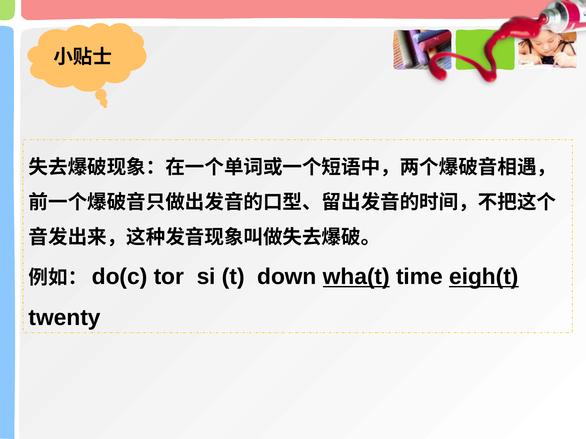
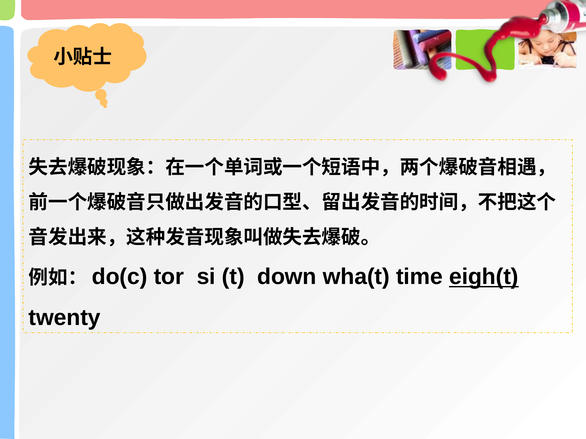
wha(t underline: present -> none (356, 277)
